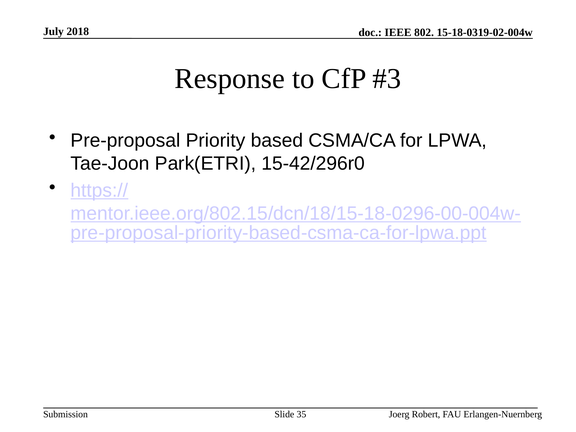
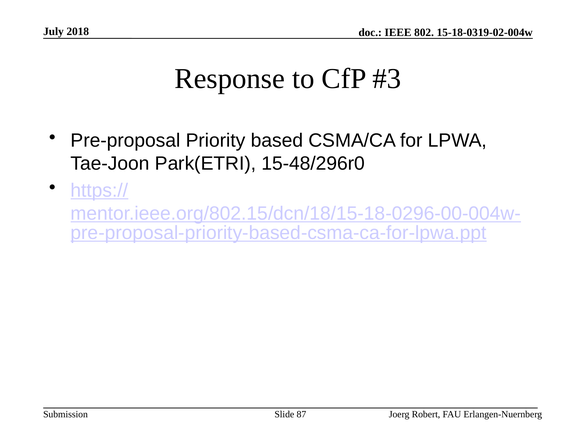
15-42/296r0: 15-42/296r0 -> 15-48/296r0 (313, 164)
35: 35 -> 87 (301, 414)
